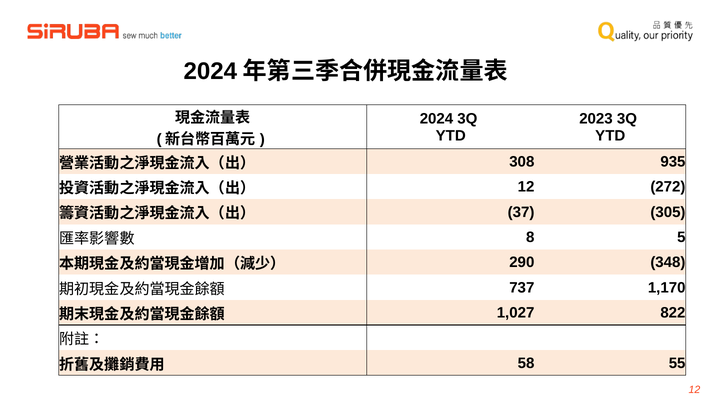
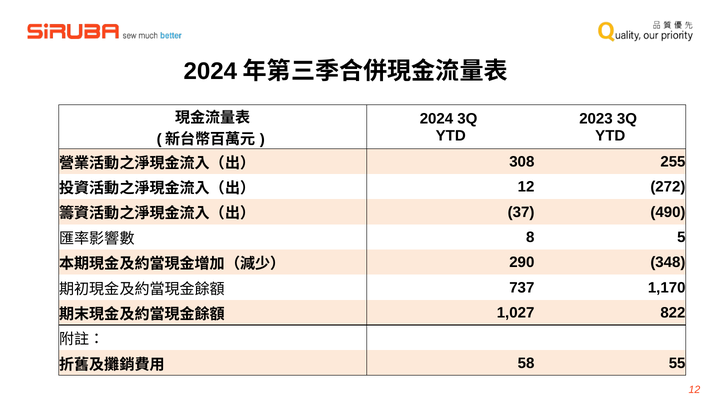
935: 935 -> 255 (673, 162)
305: 305 -> 490 (668, 212)
